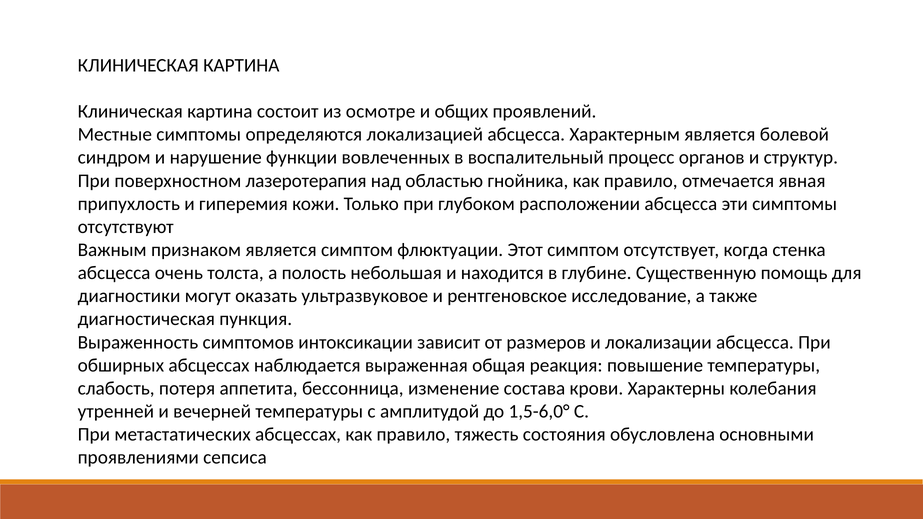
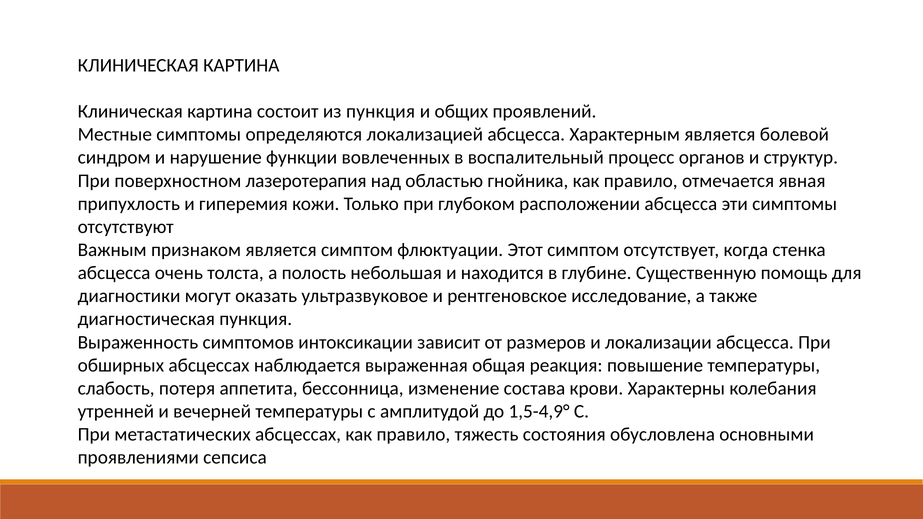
из осмотре: осмотре -> пункция (381, 111)
1,5-6,0°: 1,5-6,0° -> 1,5-4,9° (539, 412)
